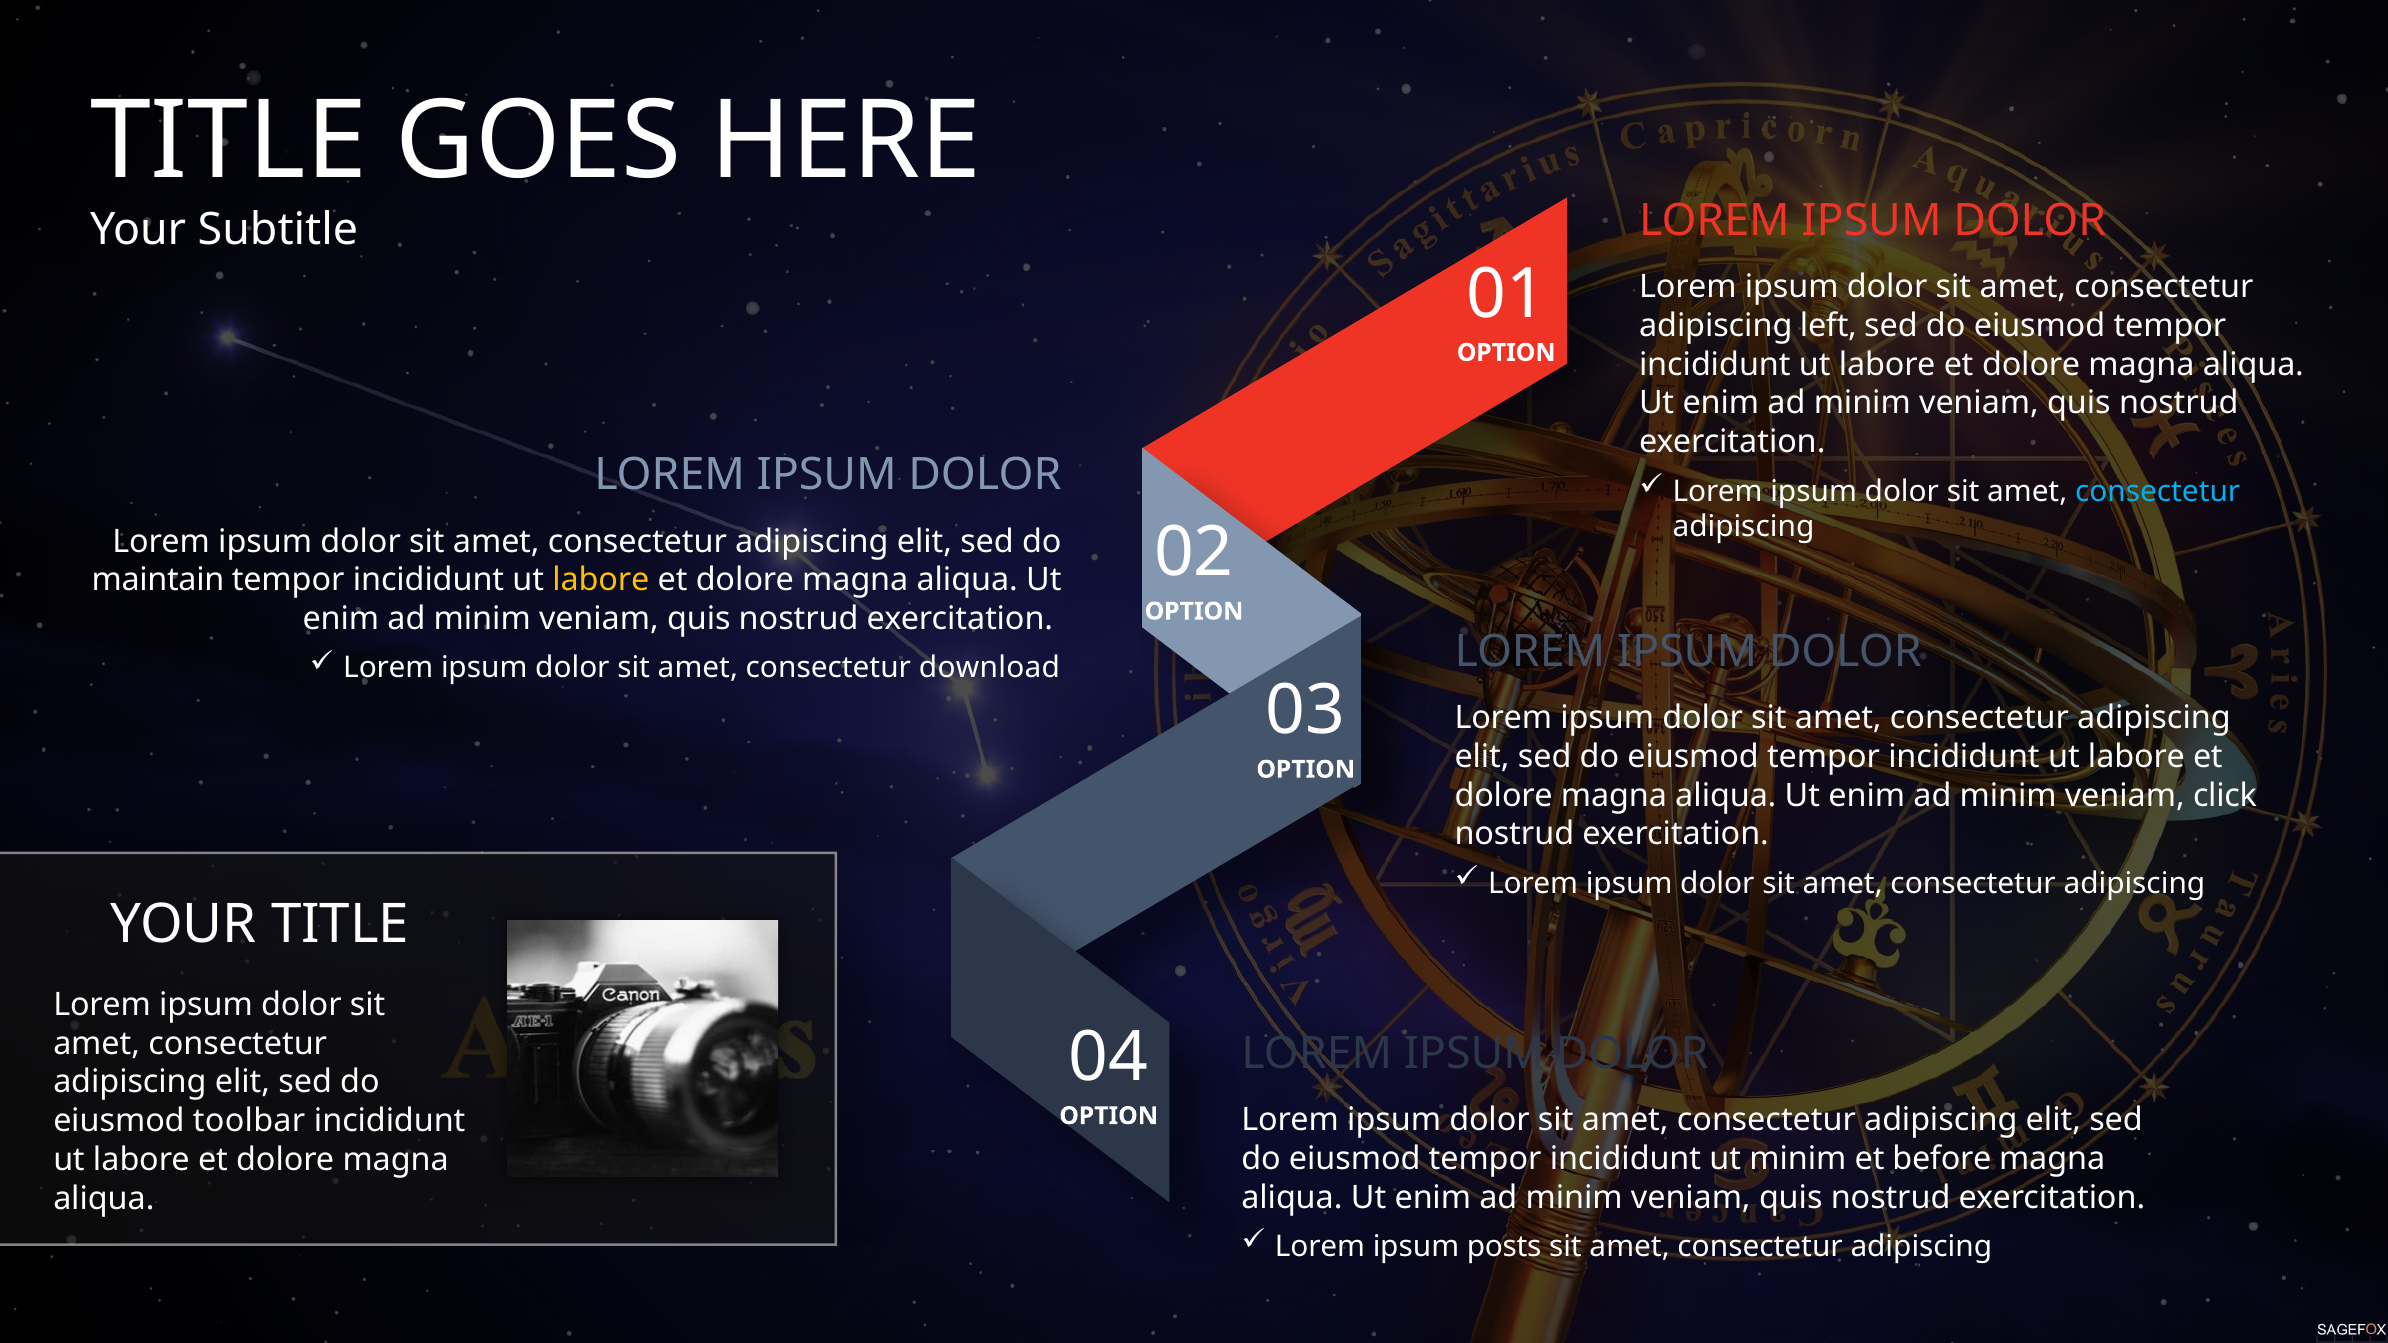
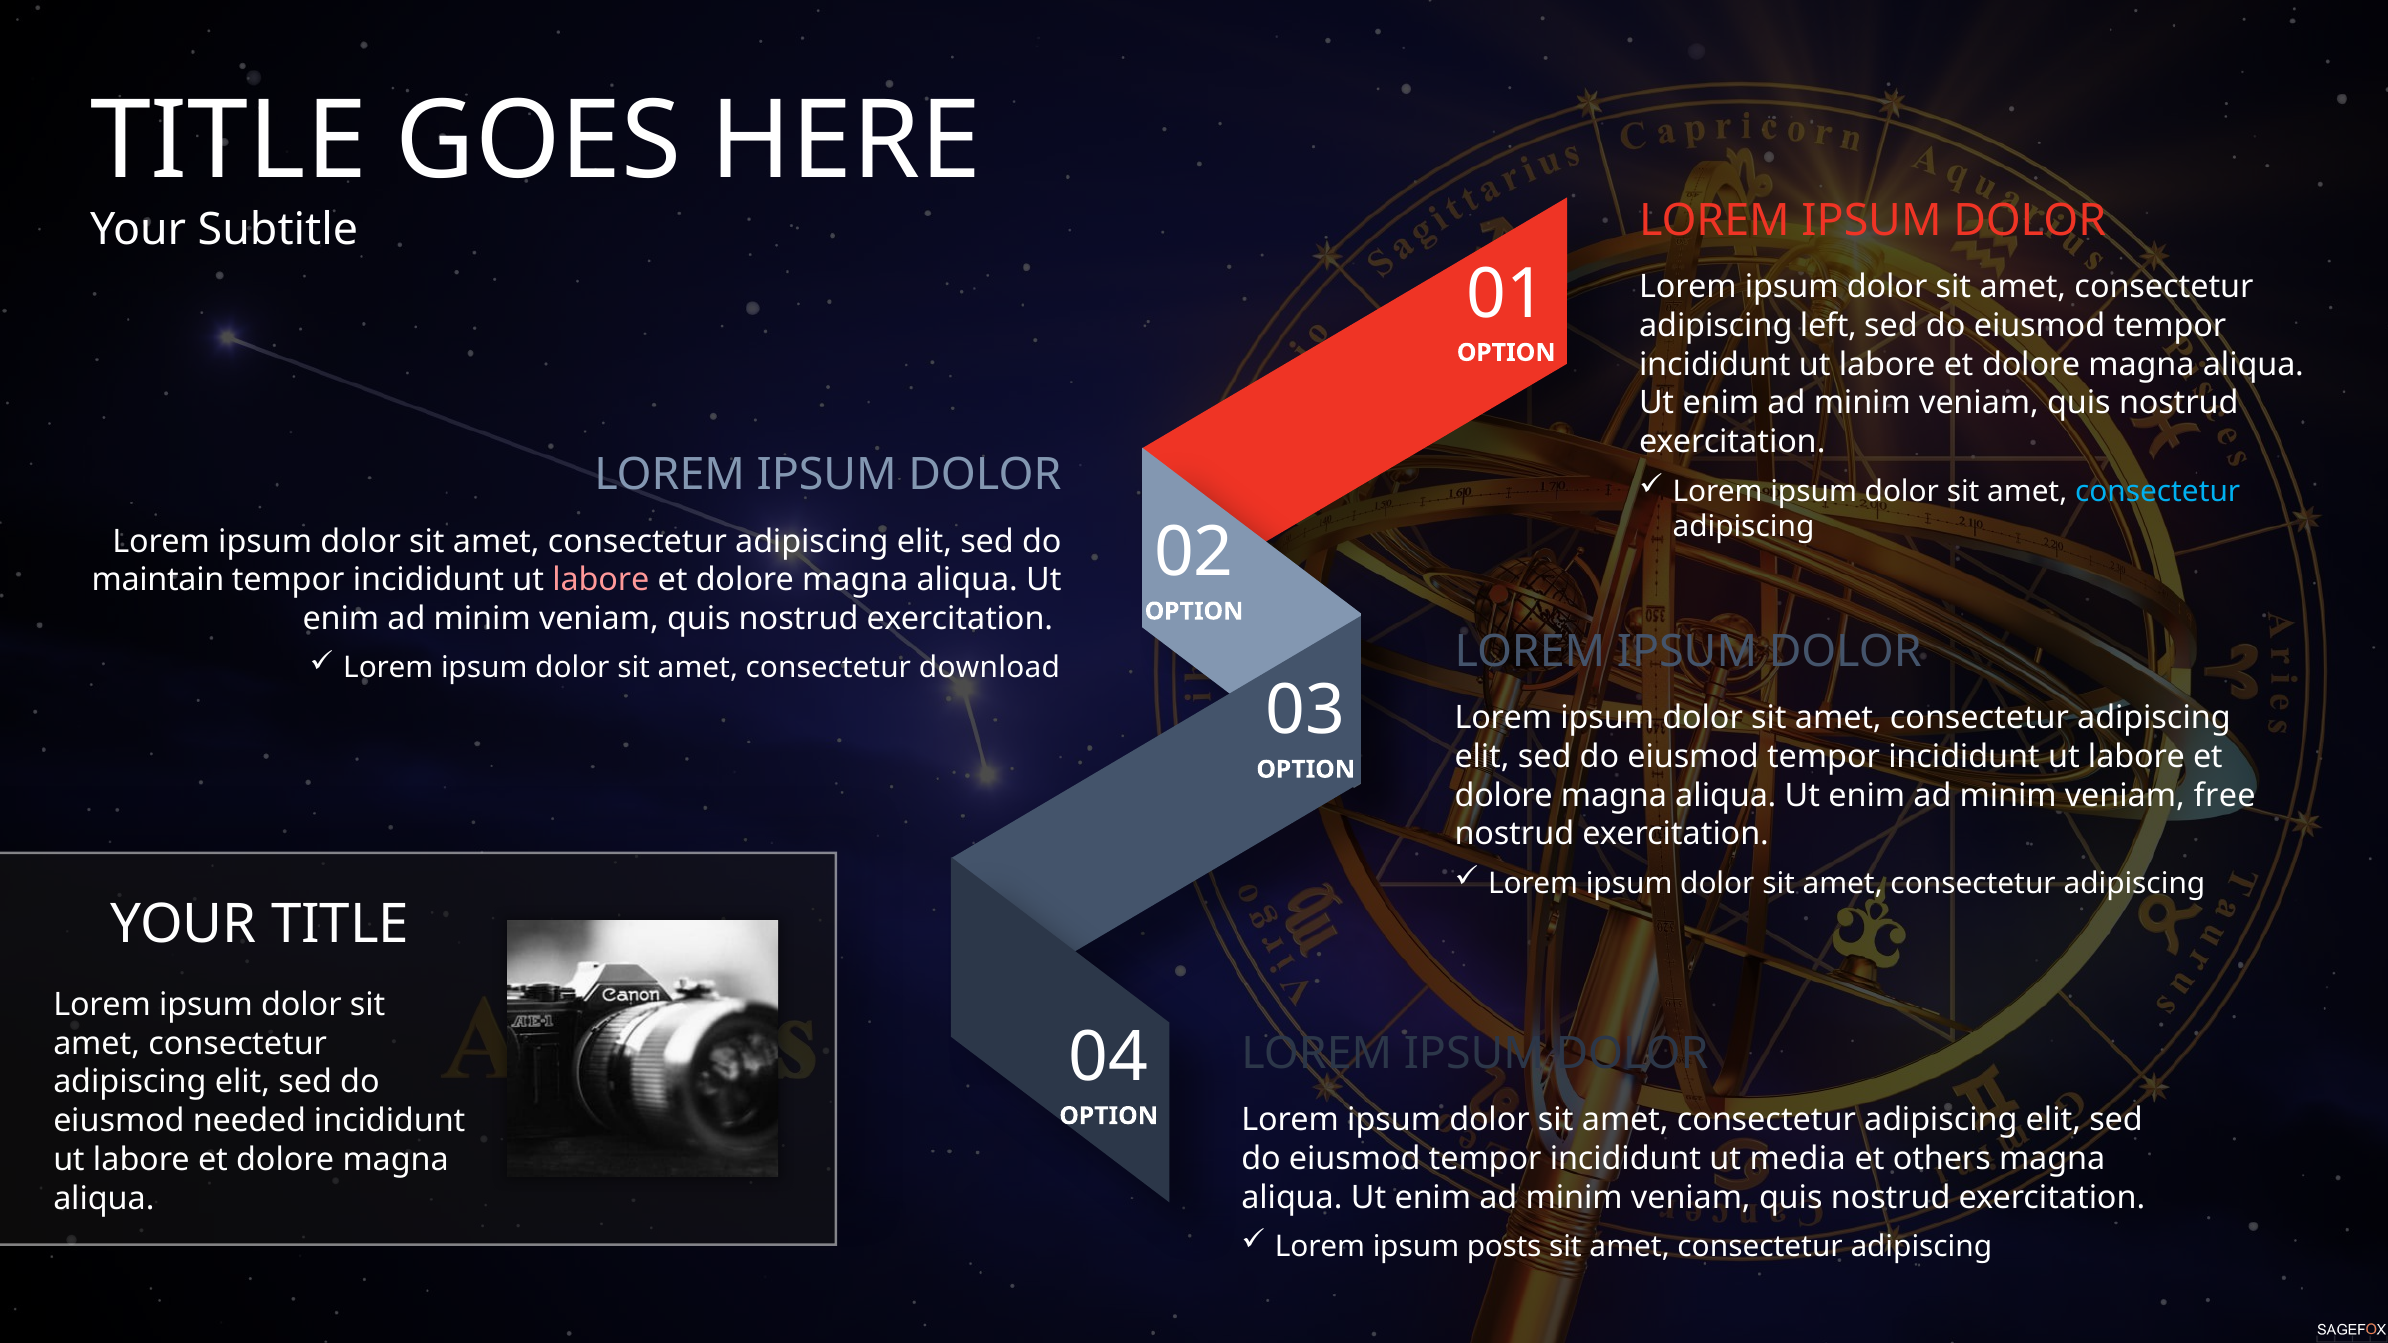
labore colour: yellow -> pink (601, 580)
click: click -> free (2225, 796)
toolbar: toolbar -> needed (249, 1121)
ut minim: minim -> media (1798, 1159)
before: before -> others (1942, 1159)
